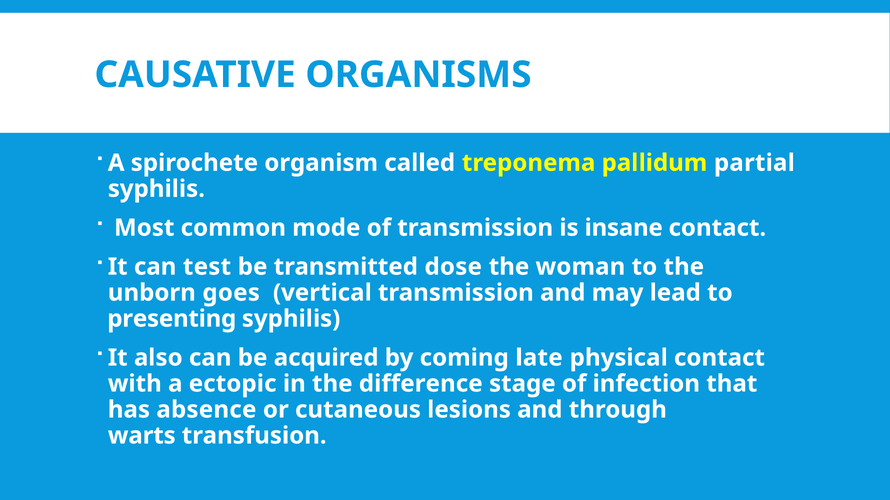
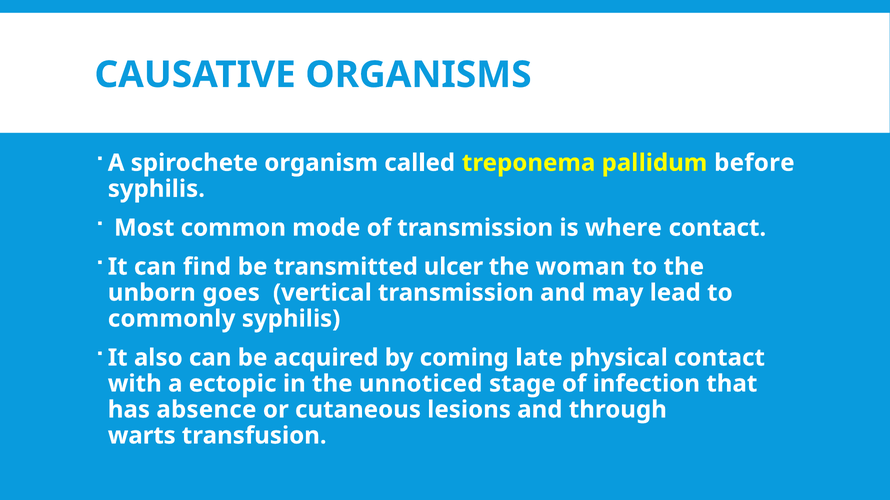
partial: partial -> before (754, 163)
insane: insane -> where (623, 228)
test: test -> find (207, 267)
dose: dose -> ulcer (453, 267)
presenting: presenting -> commonly (172, 319)
difference: difference -> unnoticed (421, 384)
